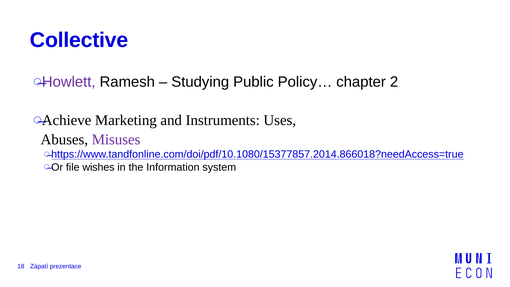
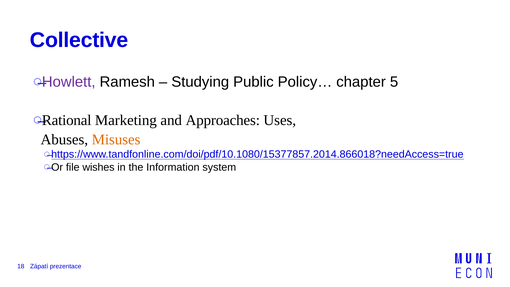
2: 2 -> 5 (394, 82)
Achieve: Achieve -> Rational (67, 120)
Instruments: Instruments -> Approaches (223, 120)
Misuses colour: purple -> orange (116, 139)
